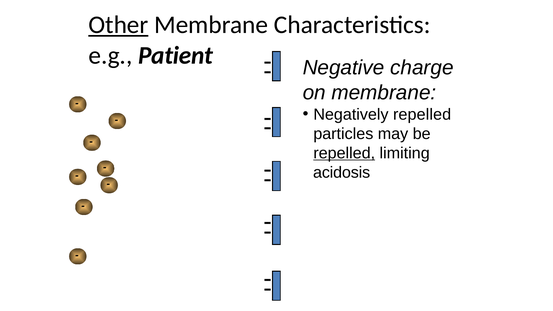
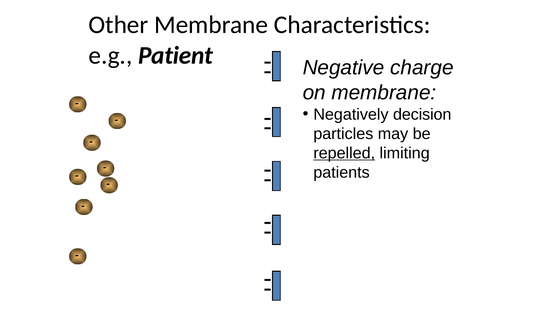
Other underline: present -> none (118, 25)
Negatively repelled: repelled -> decision (422, 114)
acidosis: acidosis -> patients (342, 172)
